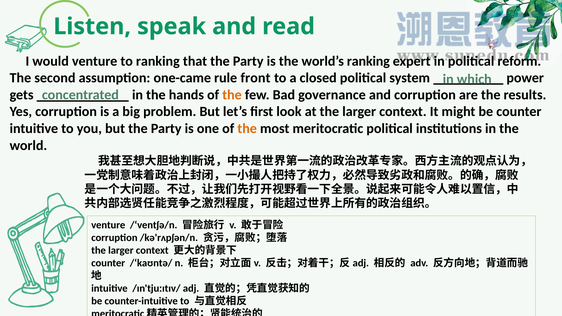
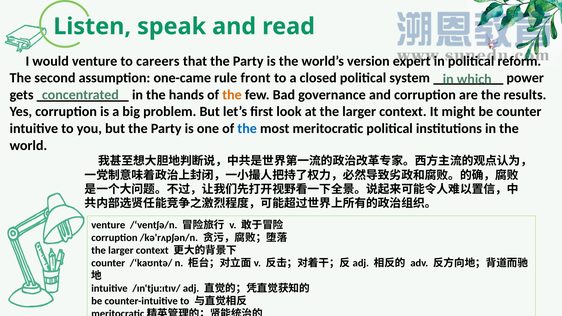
to ranking: ranking -> careers (158, 61)
world’s ranking: ranking -> version (368, 61)
the colour: orange -> blue (247, 129)
